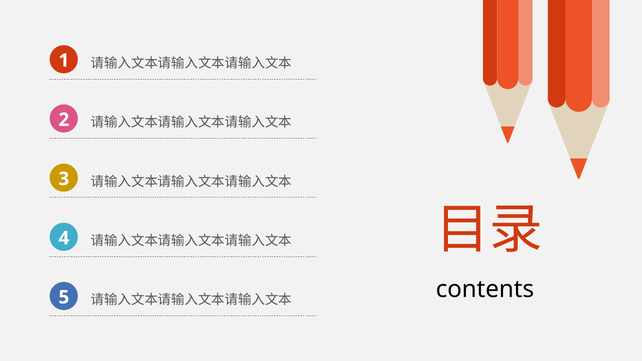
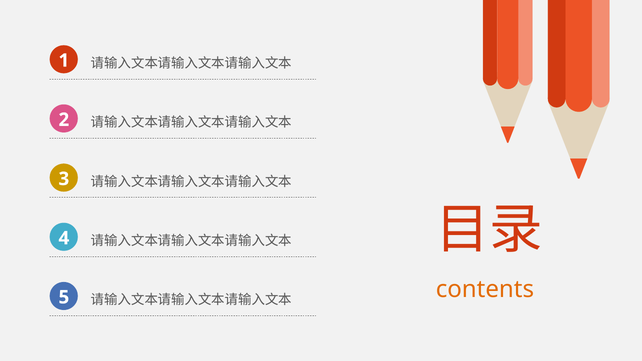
contents colour: black -> orange (485, 289)
